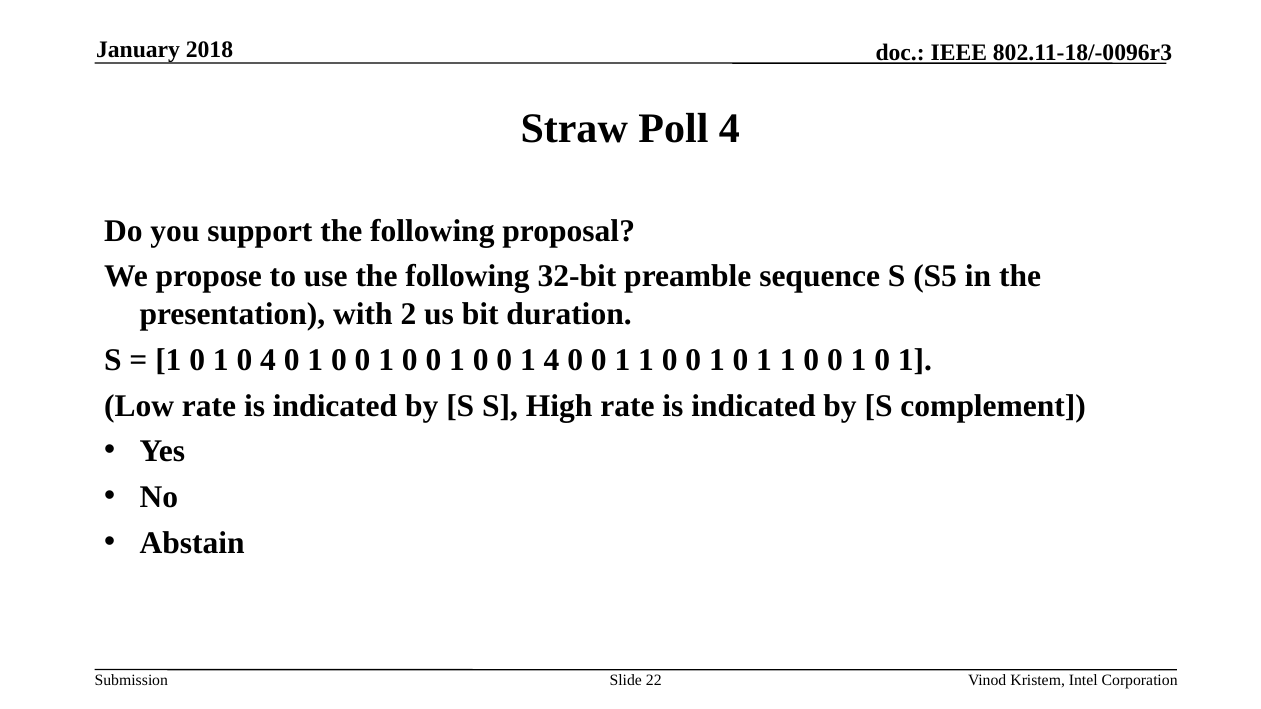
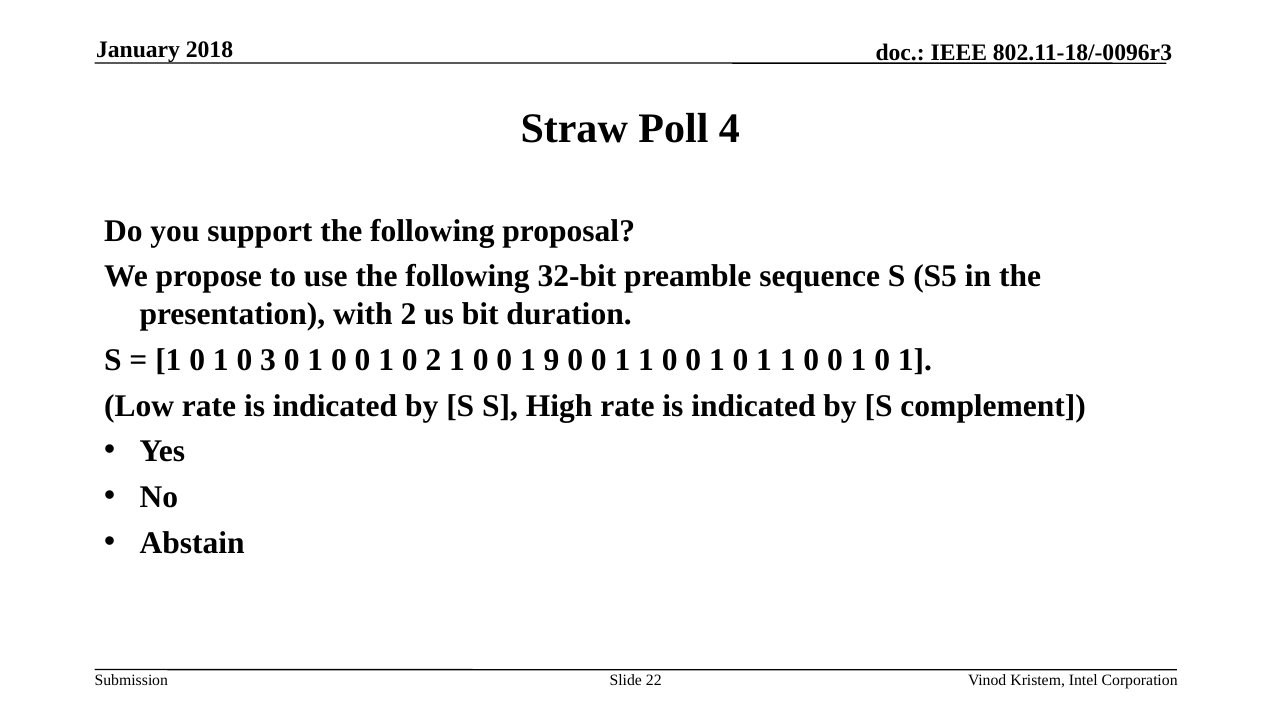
0 4: 4 -> 3 (268, 360)
0: 0 -> 2 (433, 360)
1 4: 4 -> 9 (552, 360)
